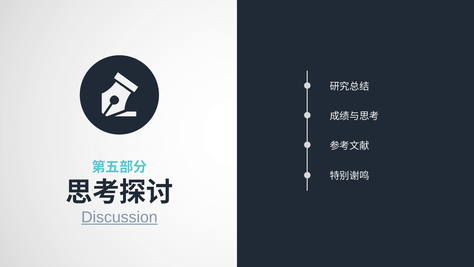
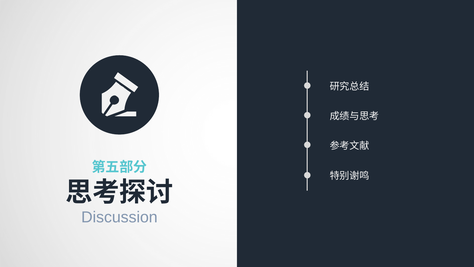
Discussion underline: present -> none (119, 217)
